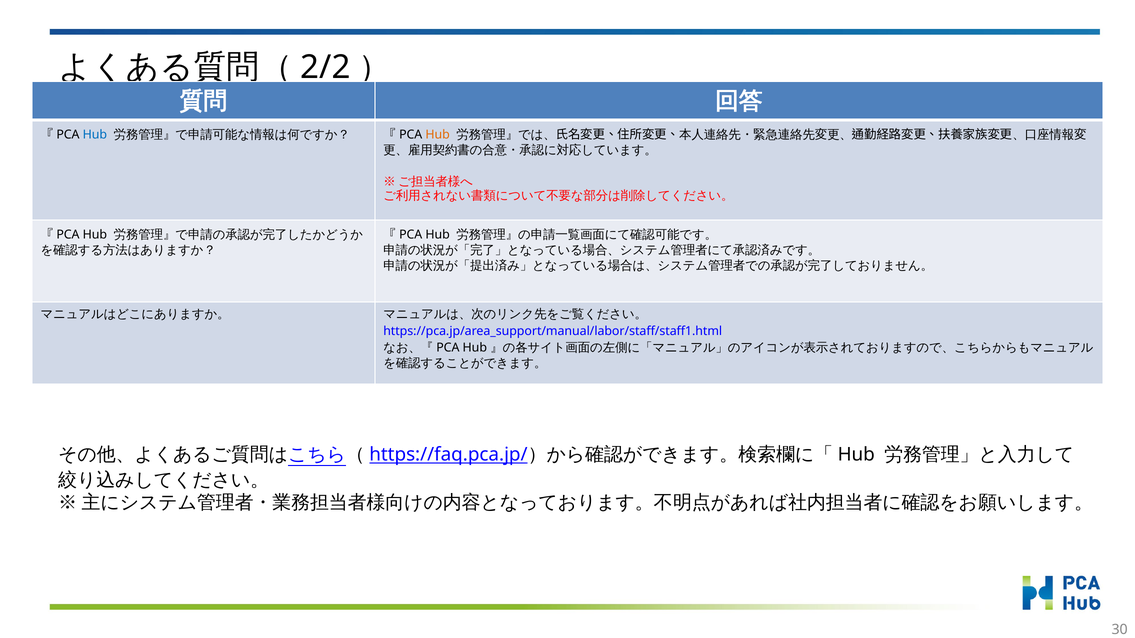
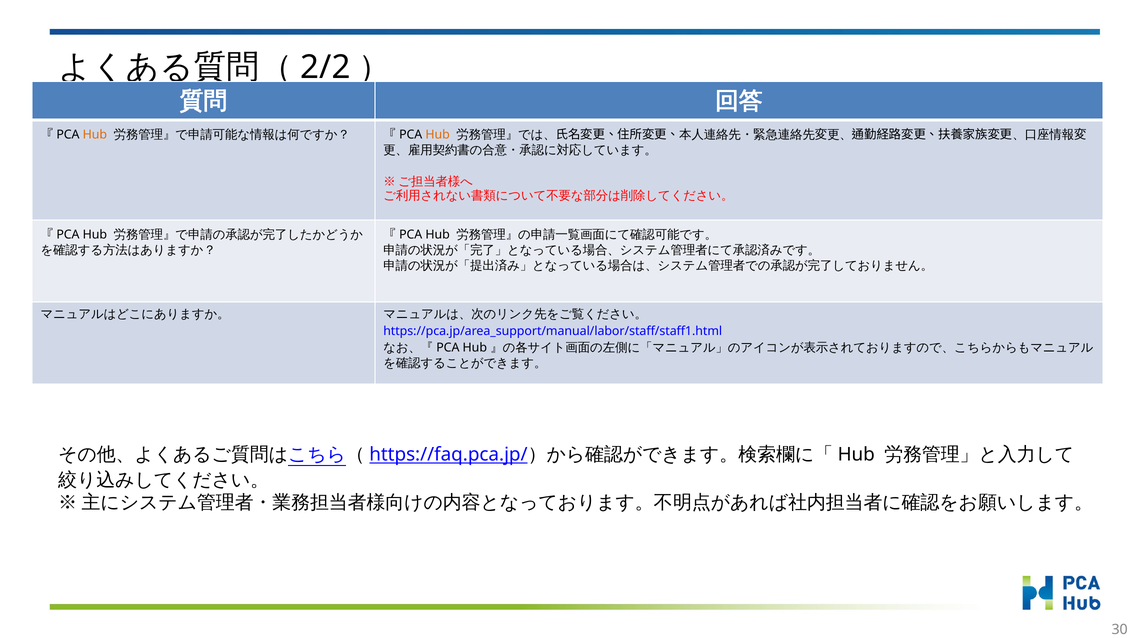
Hub colour: blue -> orange (95, 135)
